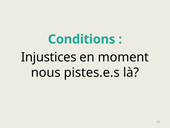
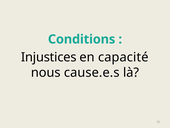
moment: moment -> capacité (123, 57)
pistes.e.s: pistes.e.s -> cause.e.s (92, 72)
